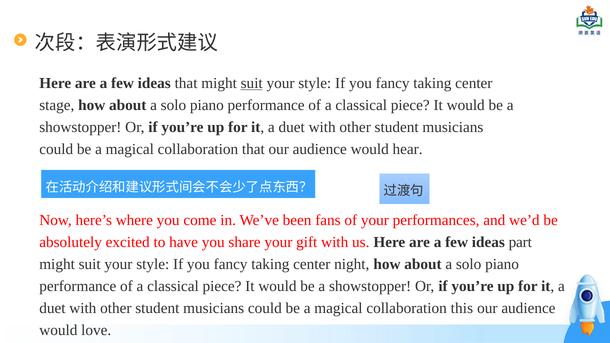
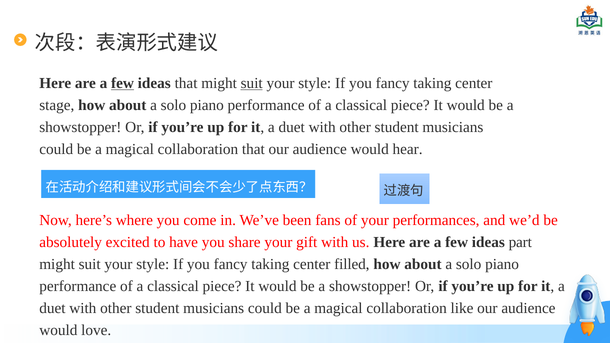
few underline: none -> present (123, 83)
night: night -> filled (352, 264)
this: this -> like (462, 308)
